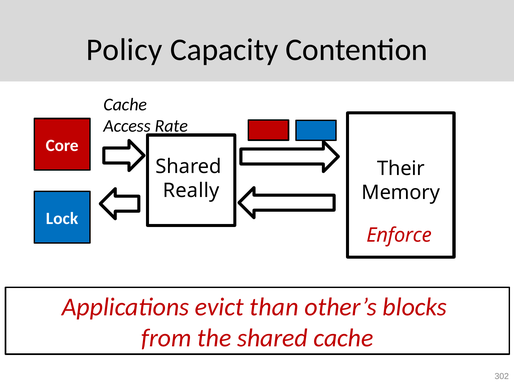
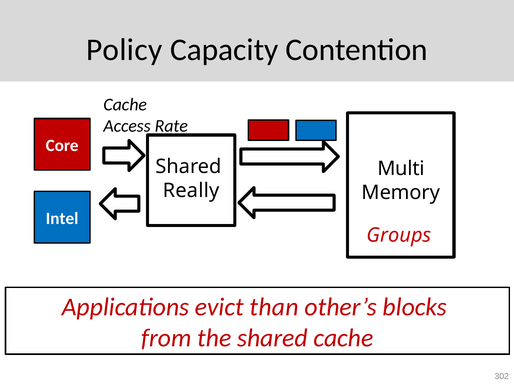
Their: Their -> Multi (401, 168)
Lock: Lock -> Intel (62, 218)
Enforce: Enforce -> Groups (399, 235)
